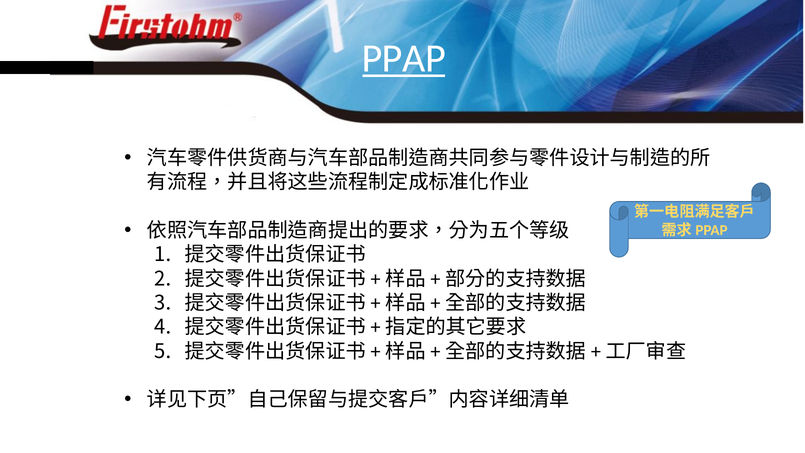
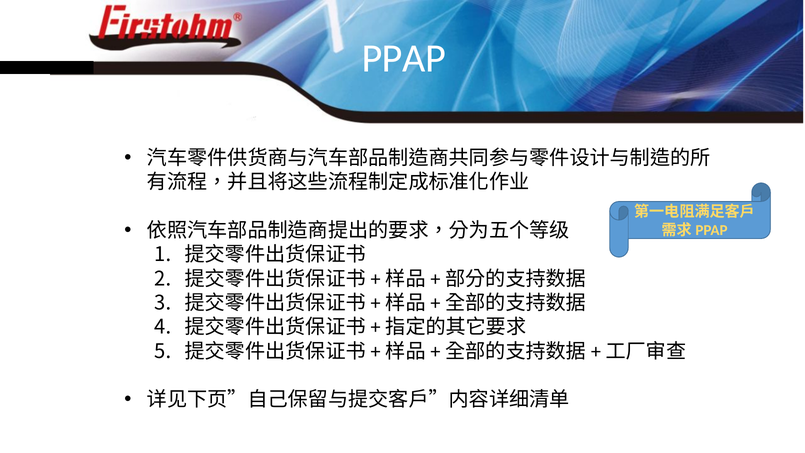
PPAP underline: present -> none (404, 58)
